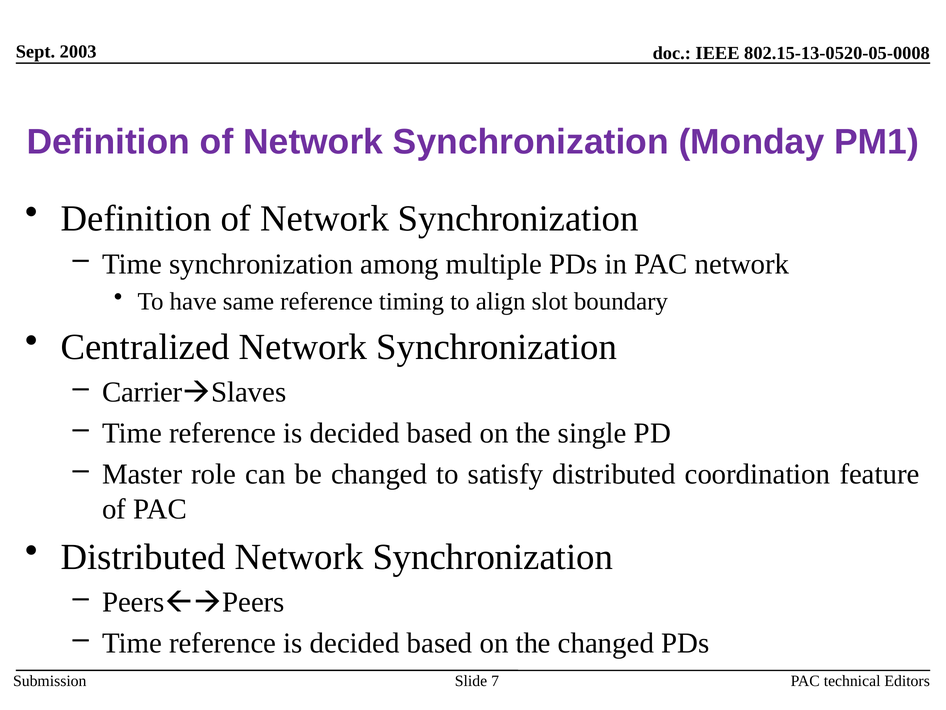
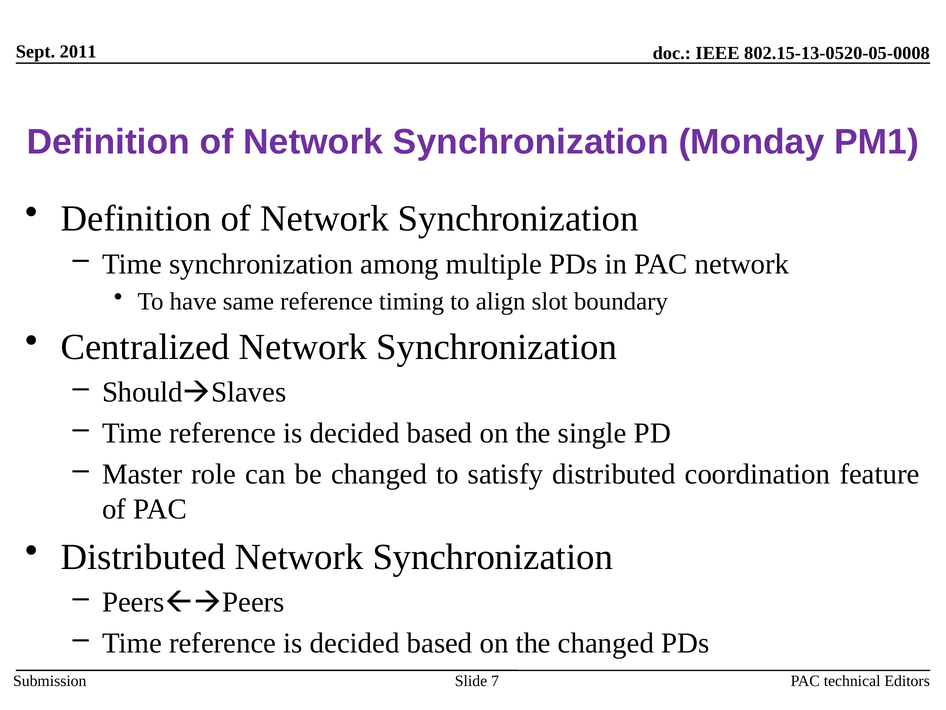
2003: 2003 -> 2011 (78, 52)
Carrier: Carrier -> Should (142, 392)
